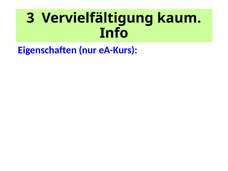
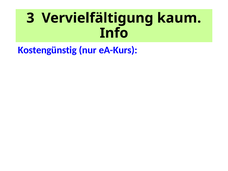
Eigenschaften: Eigenschaften -> Kostengünstig (47, 50)
